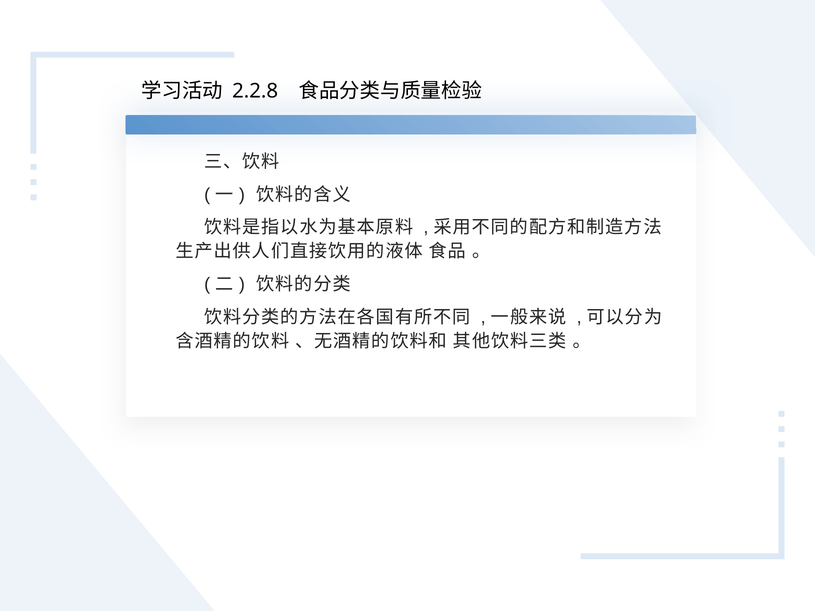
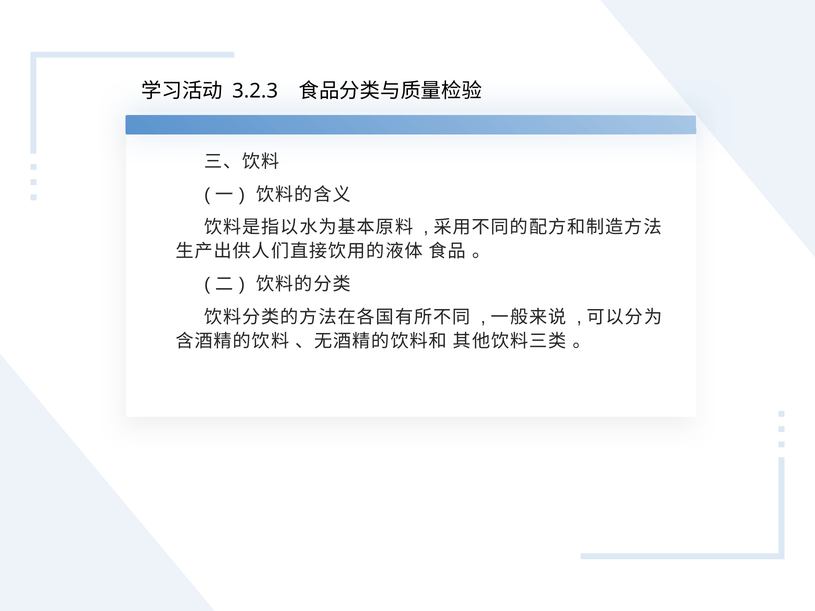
2.2.8: 2.2.8 -> 3.2.3 (255, 91)
